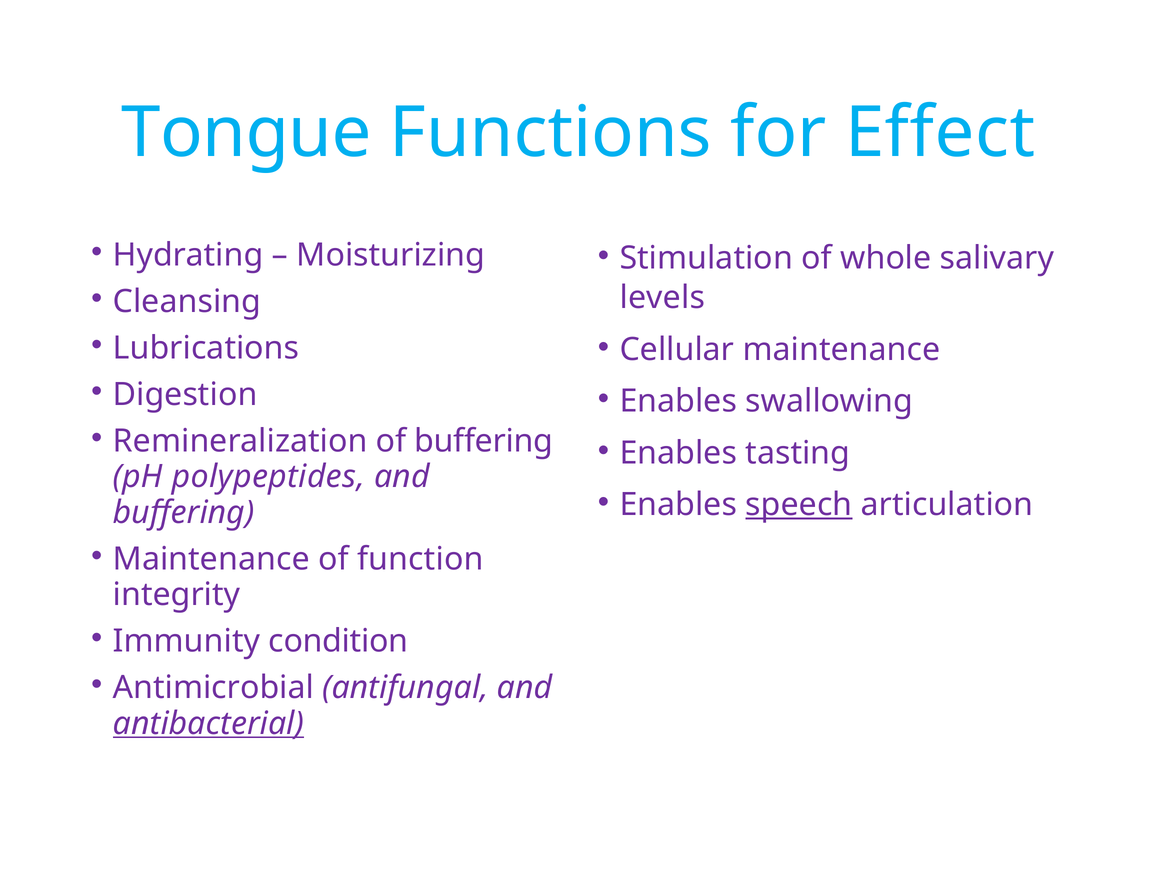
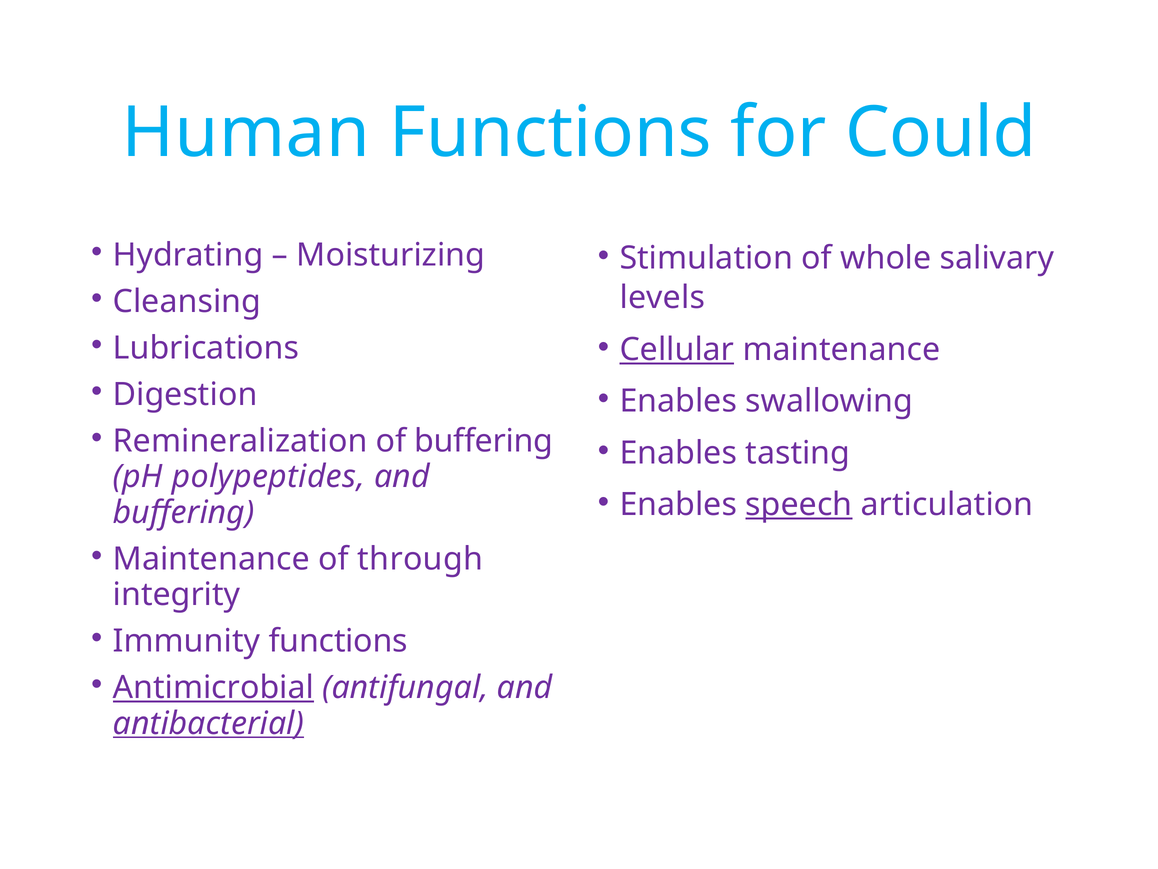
Tongue: Tongue -> Human (246, 133)
Effect: Effect -> Could (941, 133)
Cellular underline: none -> present (677, 349)
function: function -> through (420, 559)
Immunity condition: condition -> functions (338, 641)
Antimicrobial underline: none -> present (213, 687)
